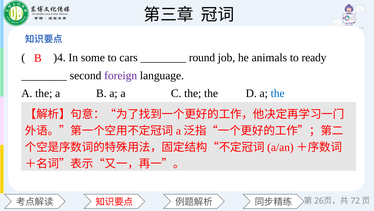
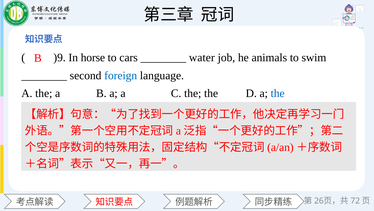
)4: )4 -> )9 (60, 58)
some: some -> horse (93, 58)
round: round -> water (202, 58)
ready: ready -> swim (314, 58)
foreign colour: purple -> blue (121, 75)
